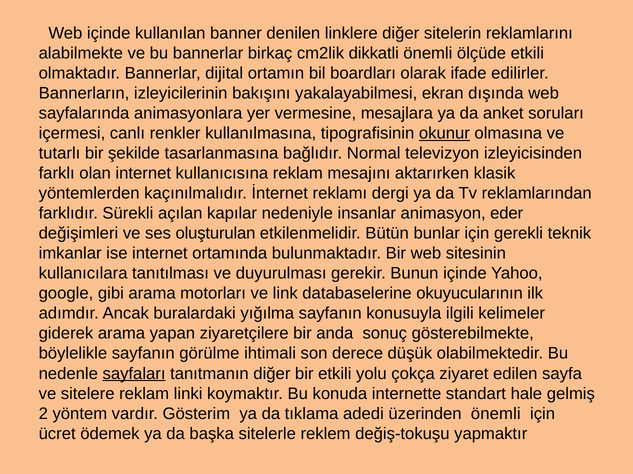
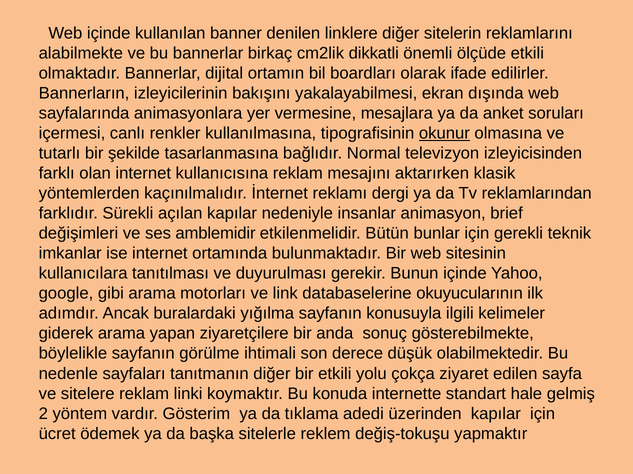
eder: eder -> brief (507, 214)
oluşturulan: oluşturulan -> amblemidir (216, 234)
sayfaları underline: present -> none (134, 374)
üzerinden önemli: önemli -> kapılar (496, 414)
